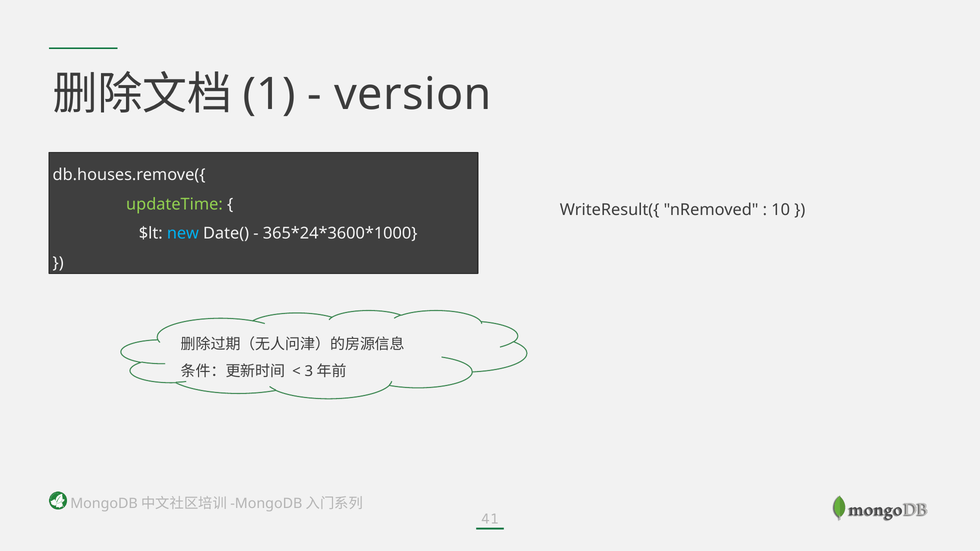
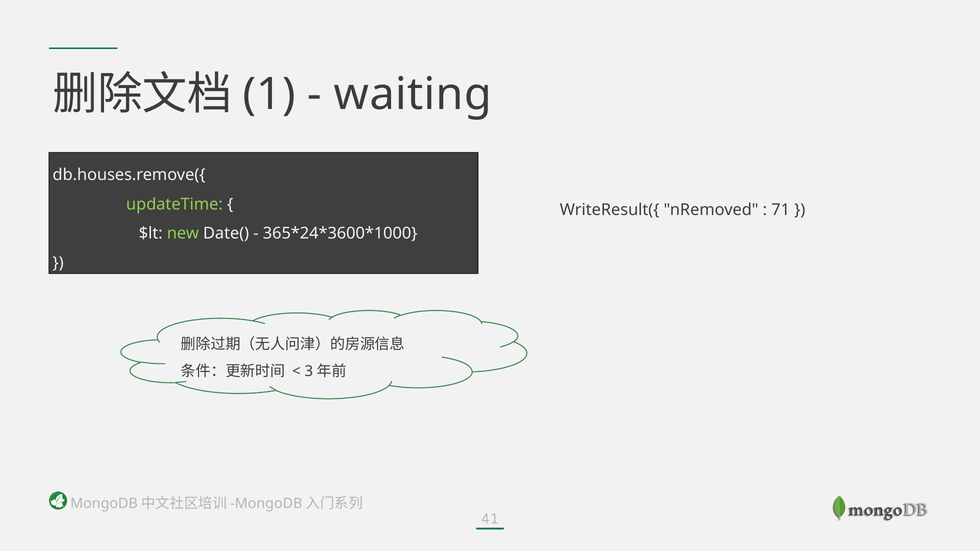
version: version -> waiting (413, 95)
10: 10 -> 71 (781, 210)
new colour: light blue -> light green (183, 234)
